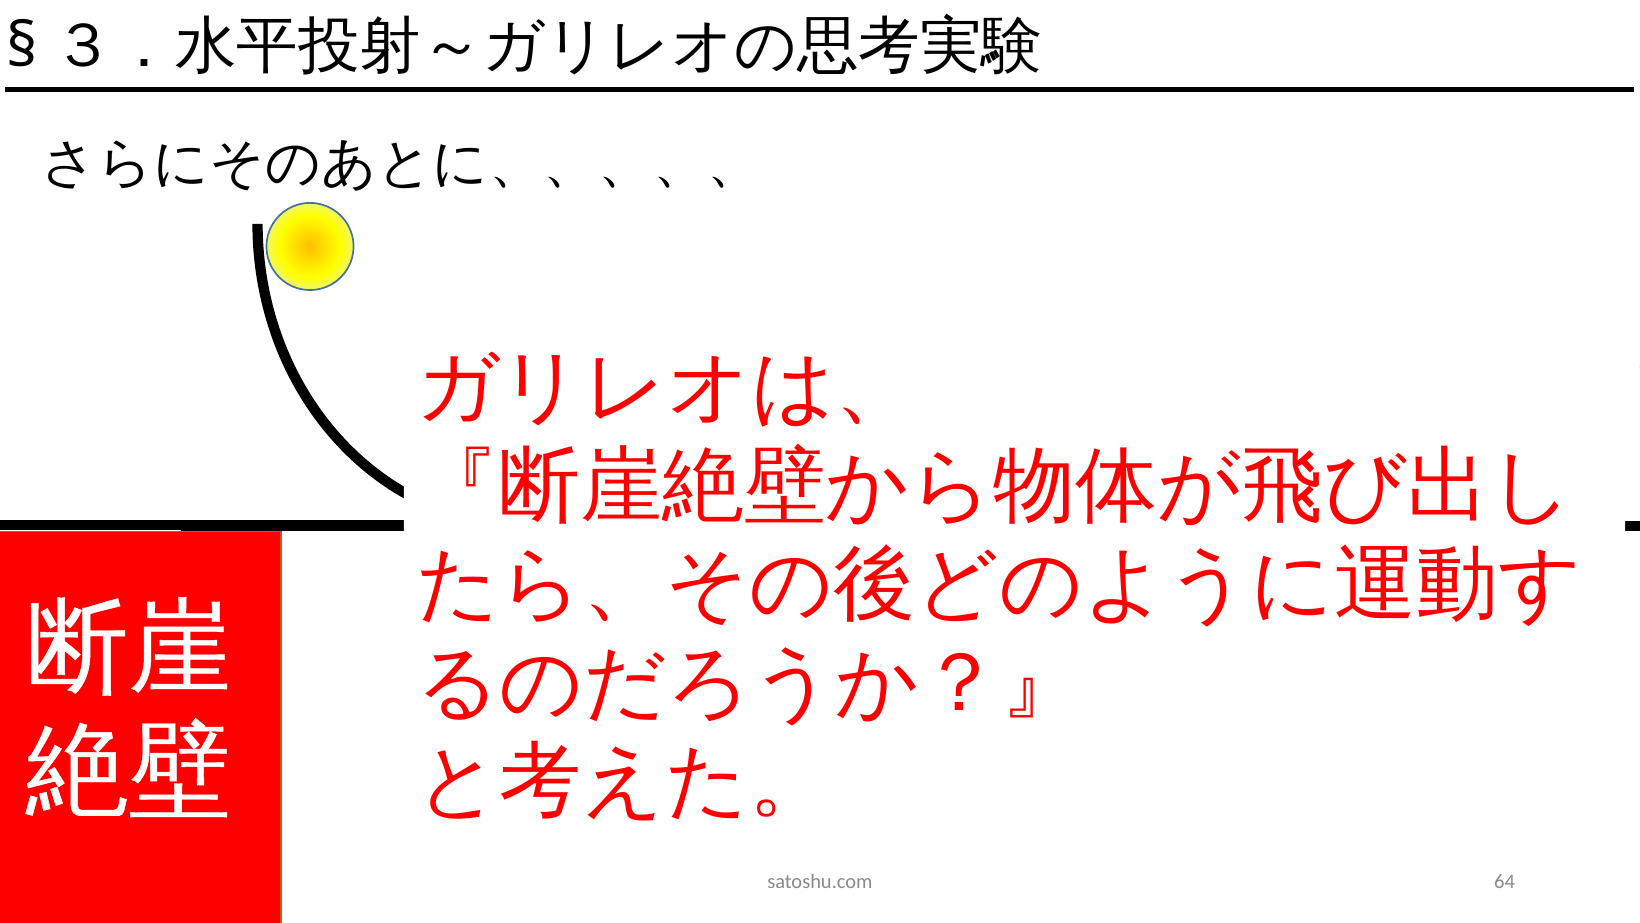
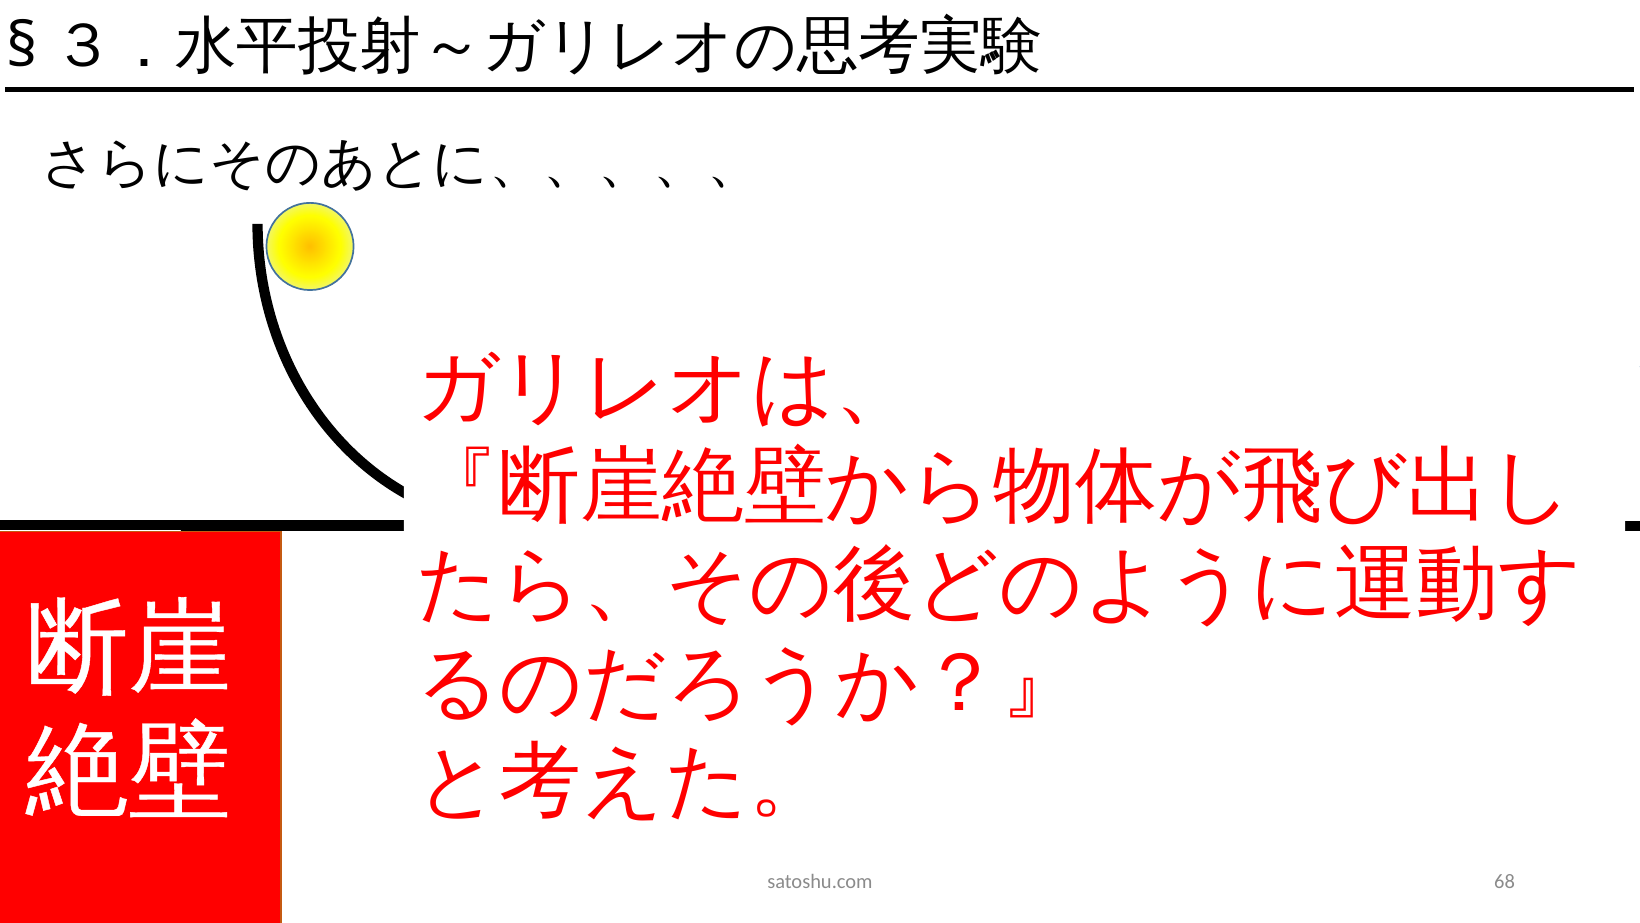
64: 64 -> 68 (1505, 881)
